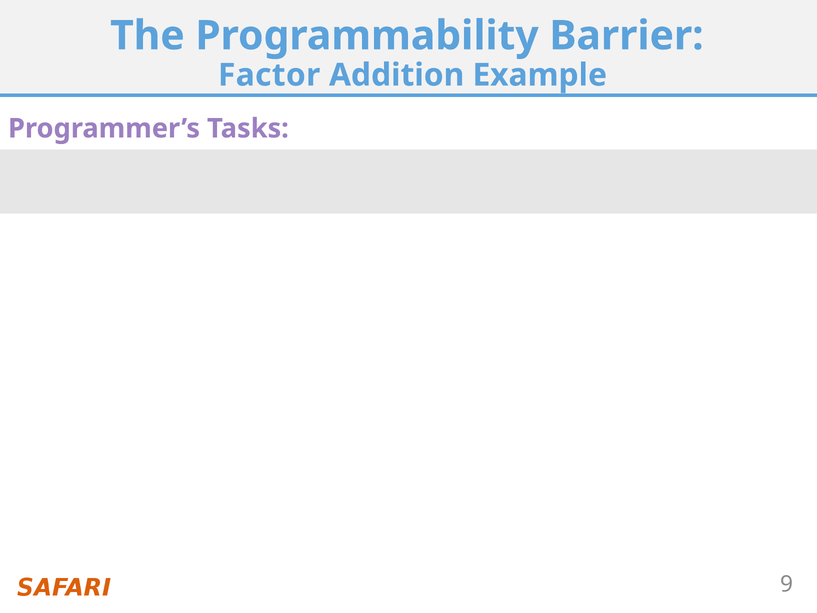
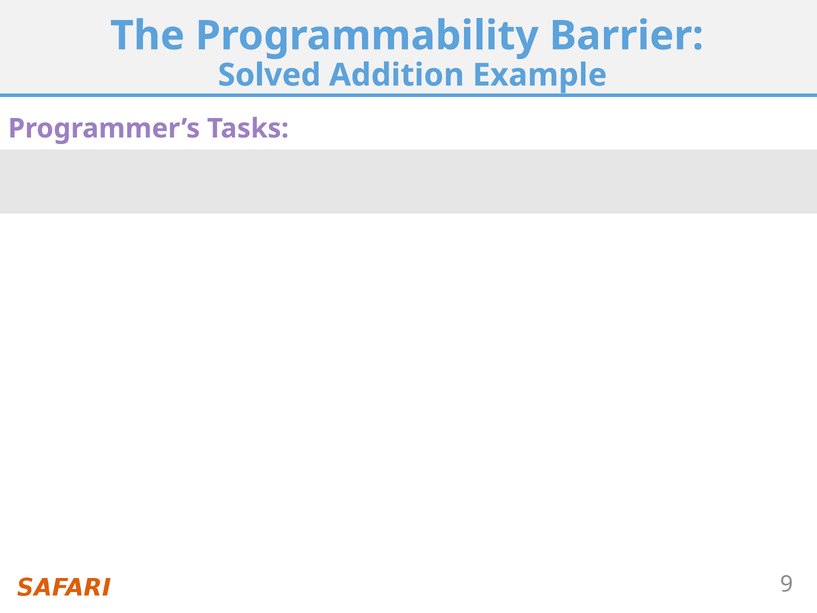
Factor: Factor -> Solved (269, 75)
